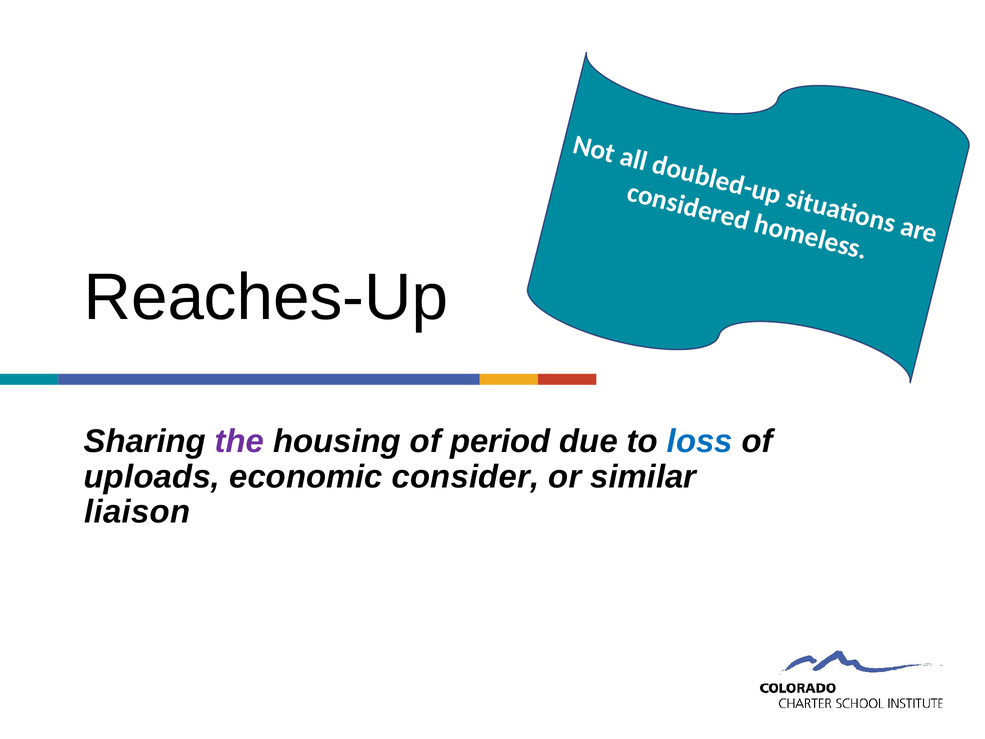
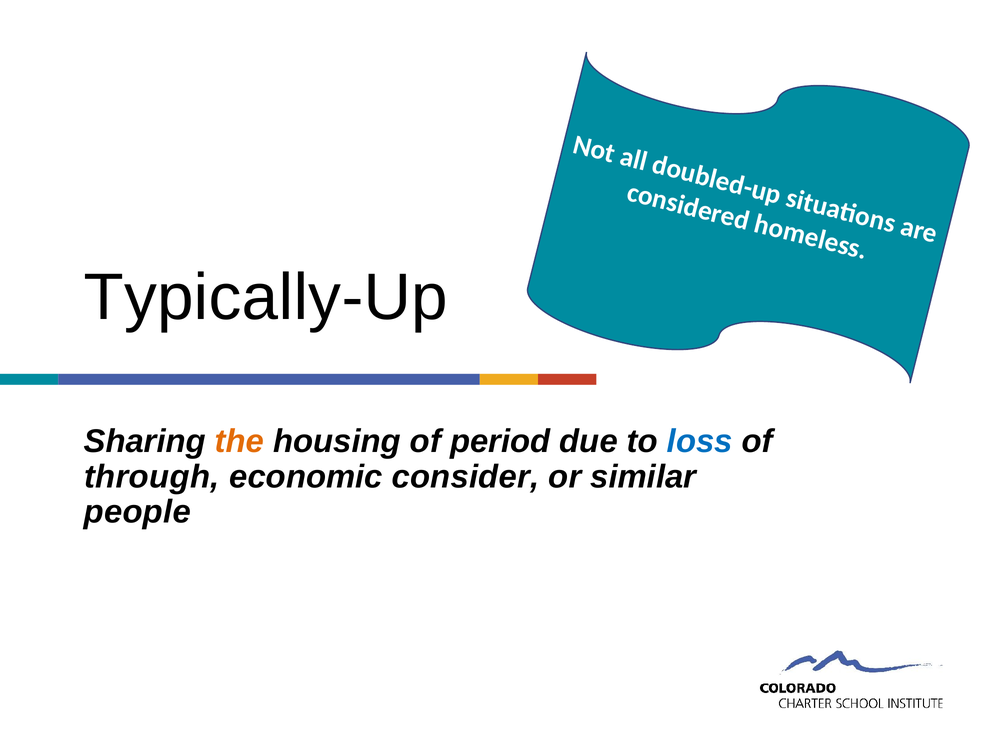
Reaches-Up: Reaches-Up -> Typically-Up (266, 298)
the colour: purple -> orange (240, 441)
uploads: uploads -> through (152, 477)
liaison: liaison -> people (137, 512)
